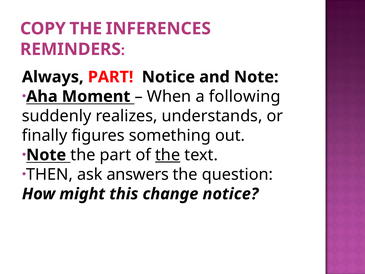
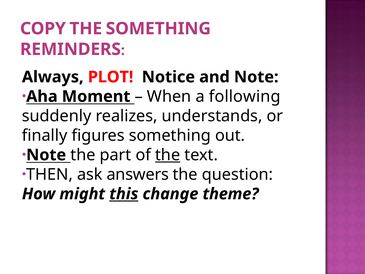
THE INFERENCES: INFERENCES -> SOMETHING (158, 29)
Always PART: PART -> PLOT (111, 77)
this underline: none -> present (124, 194)
change notice: notice -> theme (231, 194)
